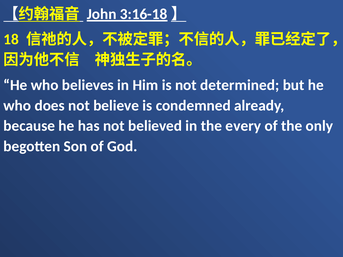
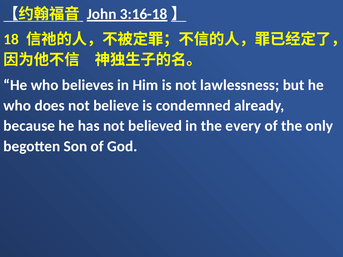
determined: determined -> lawlessness (240, 85)
